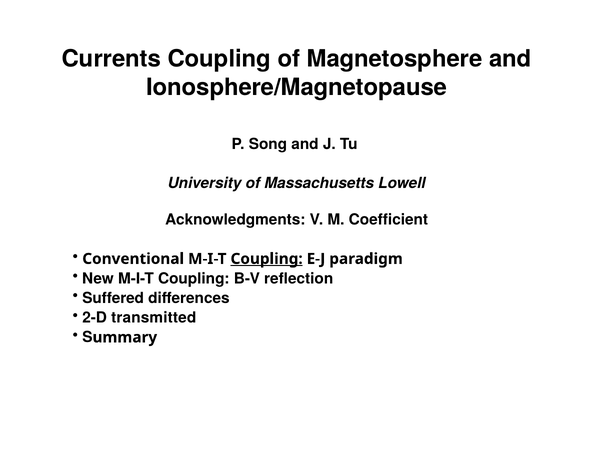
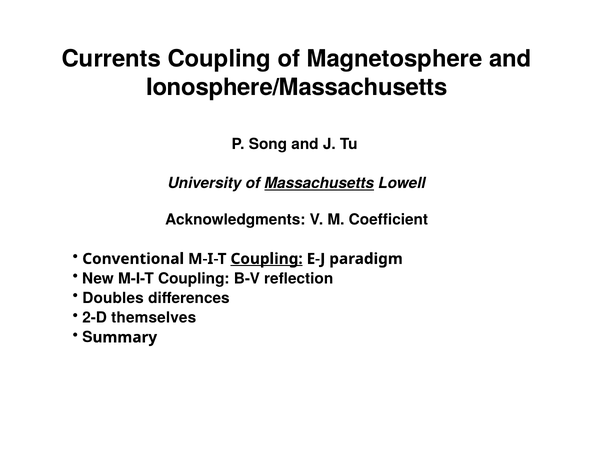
Ionosphere/Magnetopause: Ionosphere/Magnetopause -> Ionosphere/Massachusetts (297, 88)
Massachusetts underline: none -> present (319, 184)
Suffered: Suffered -> Doubles (113, 298)
transmitted: transmitted -> themselves (154, 318)
